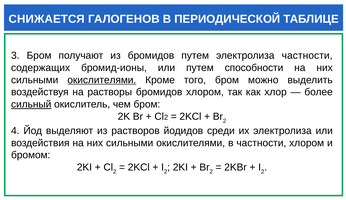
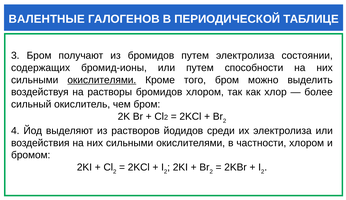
СНИЖАЕТСЯ: СНИЖАЕТСЯ -> ВАЛЕНТНЫЕ (47, 19)
электролиза частности: частности -> состоянии (307, 56)
сильный underline: present -> none (31, 104)
